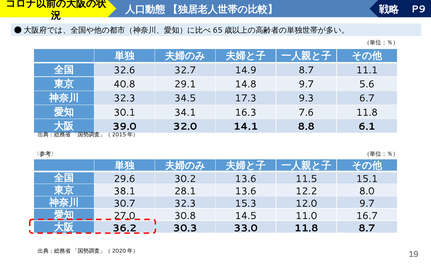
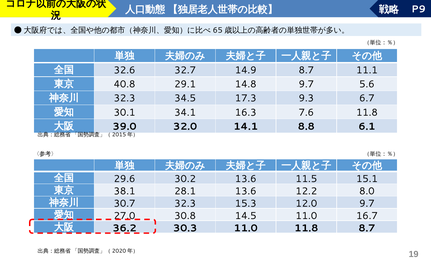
30.3 33.0: 33.0 -> 11.0 (246, 228)
